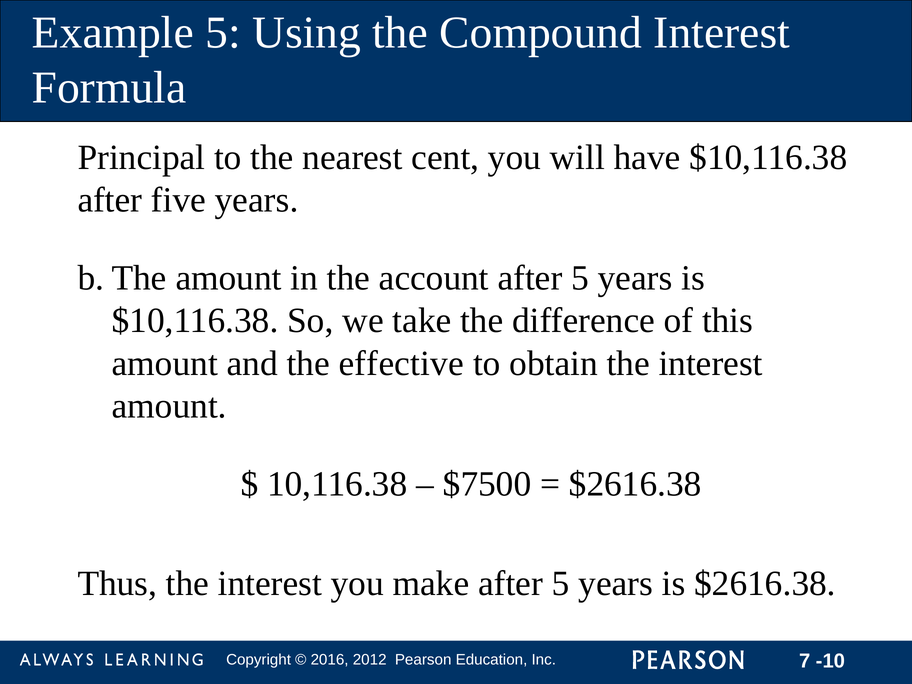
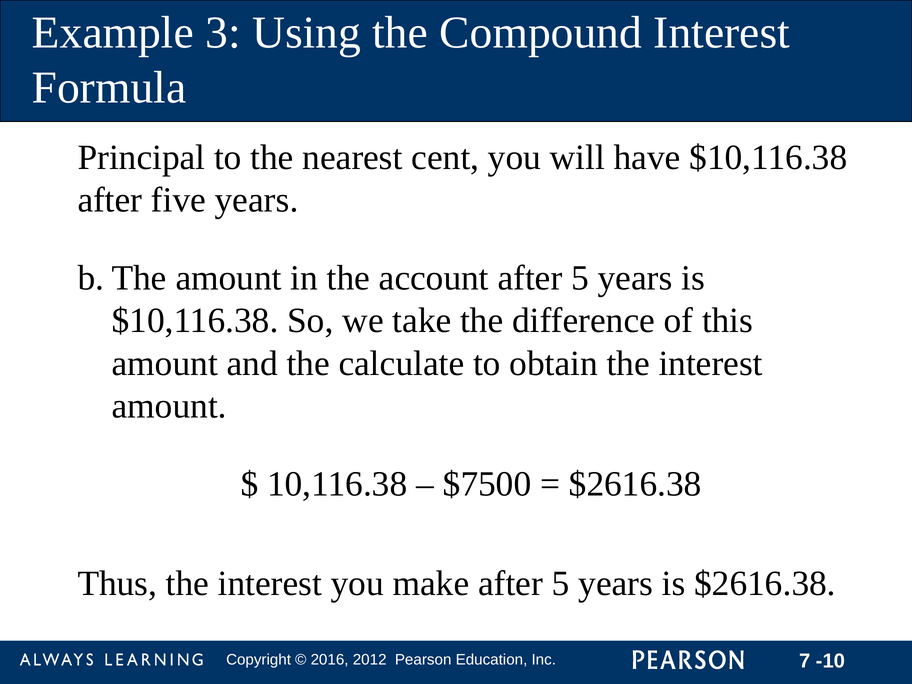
Example 5: 5 -> 3 (223, 33)
effective: effective -> calculate (401, 363)
